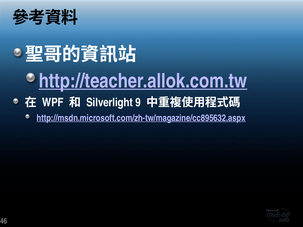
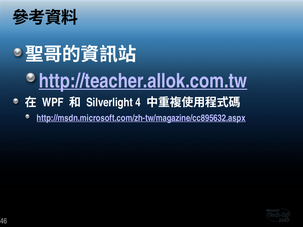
9: 9 -> 4 (138, 103)
